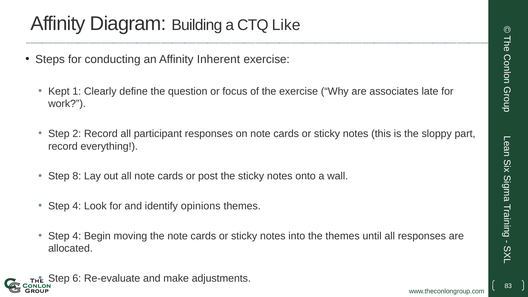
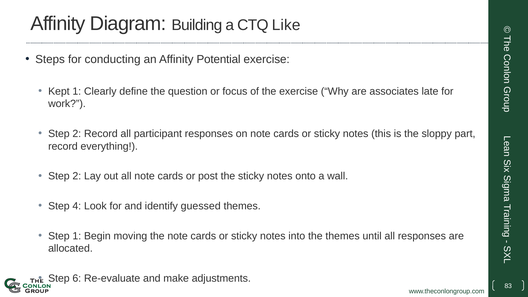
Inherent: Inherent -> Potential (219, 59)
8: 8 -> 2 (77, 176)
opinions: opinions -> guessed (201, 206)
4: 4 -> 1 (77, 236)
